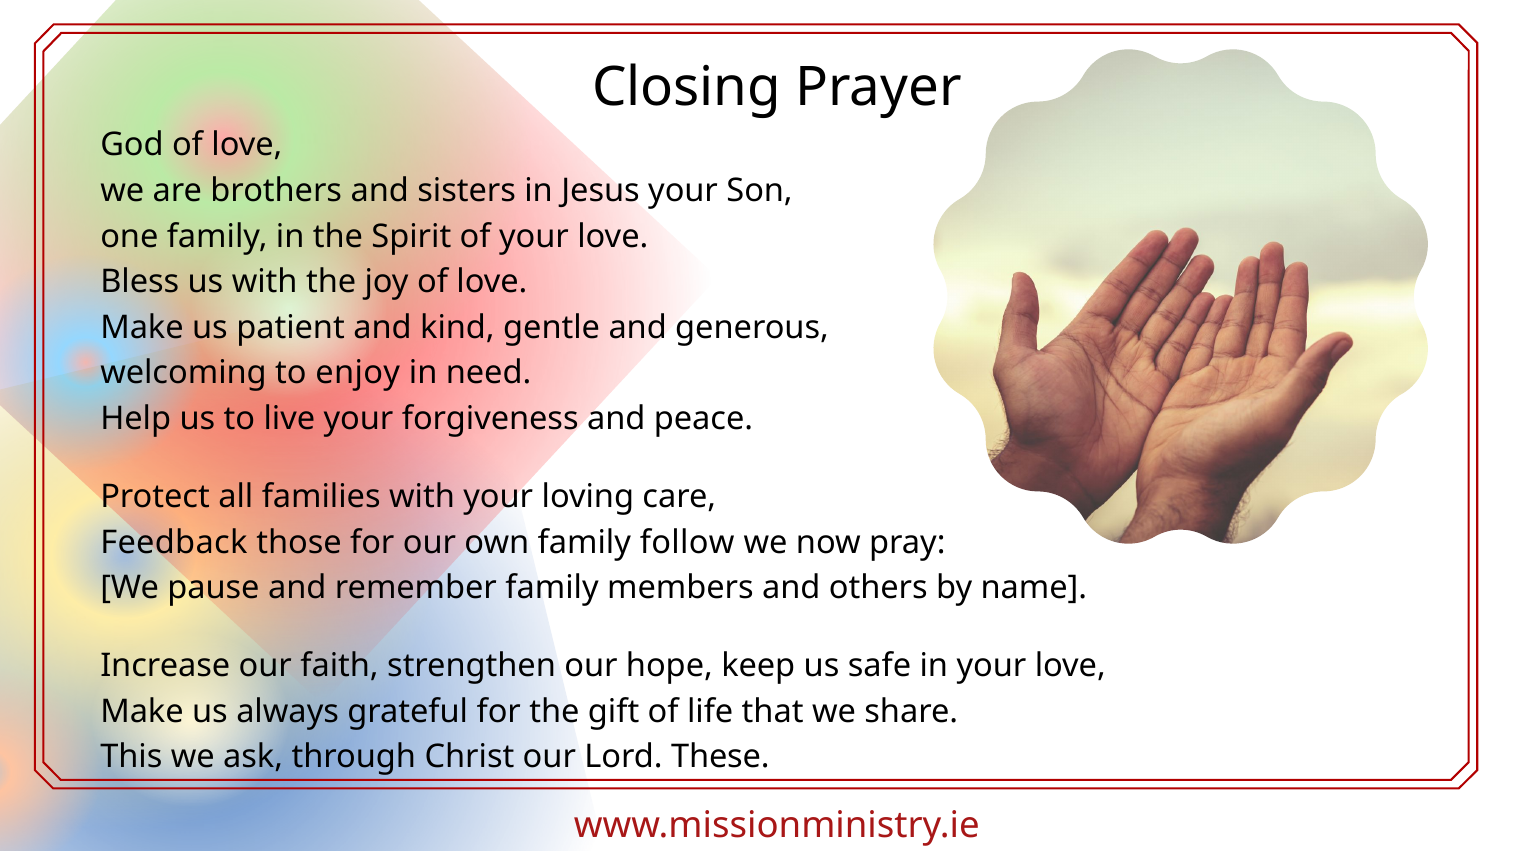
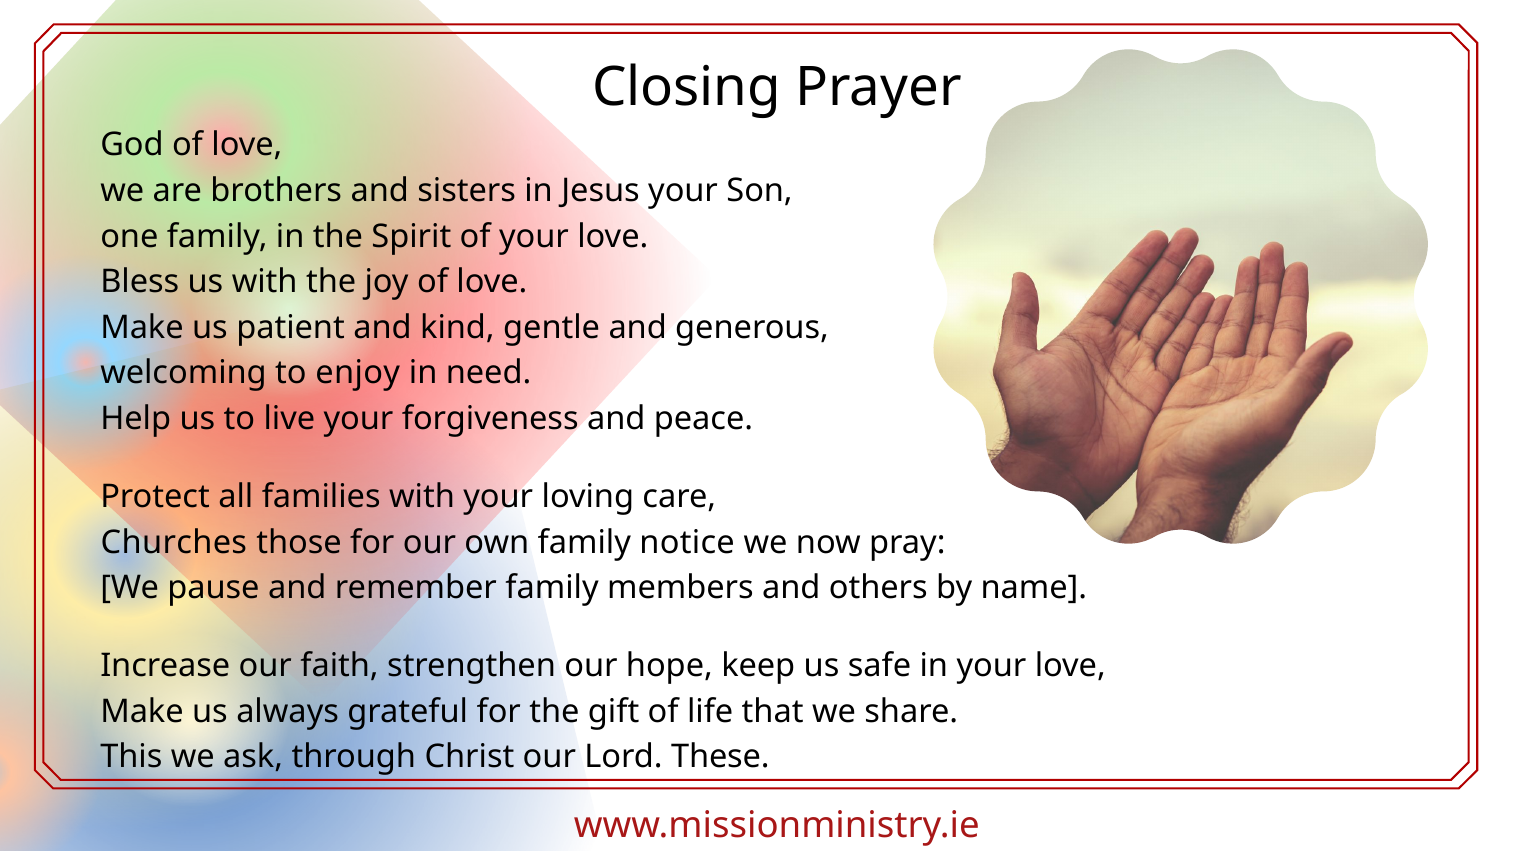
Feedback: Feedback -> Churches (174, 542)
follow: follow -> notice (687, 542)
